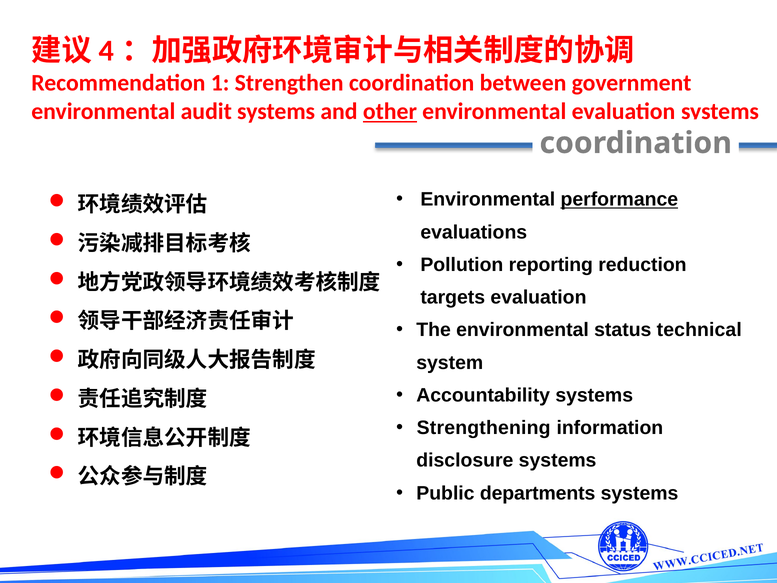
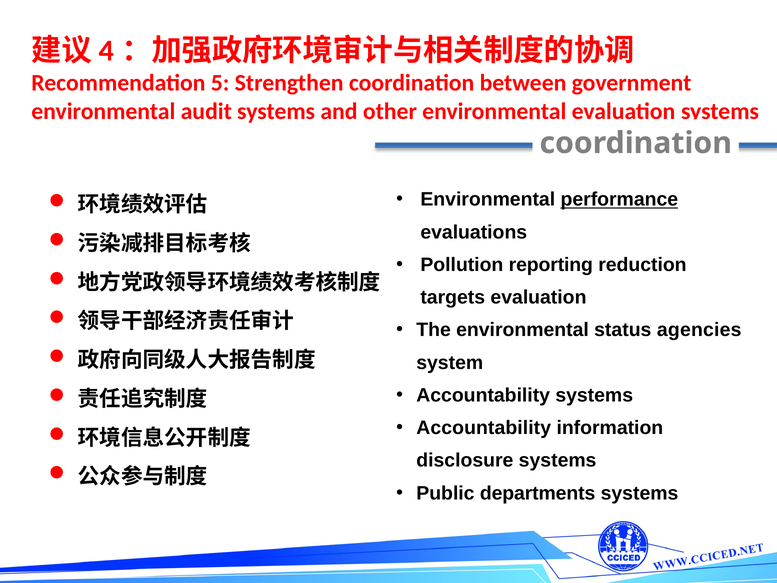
1: 1 -> 5 (220, 83)
other underline: present -> none (390, 111)
technical: technical -> agencies (699, 330)
Strengthening: Strengthening -> Accountability (484, 428)
